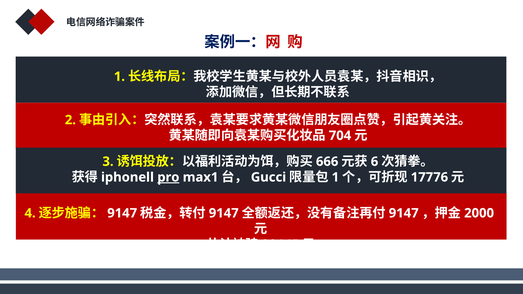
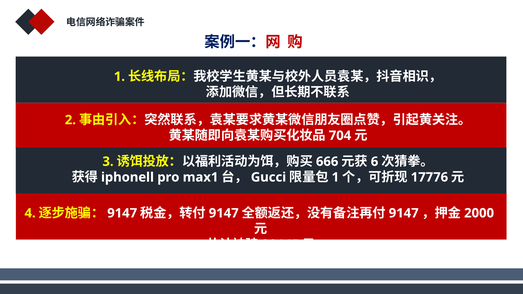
pro underline: present -> none (168, 177)
